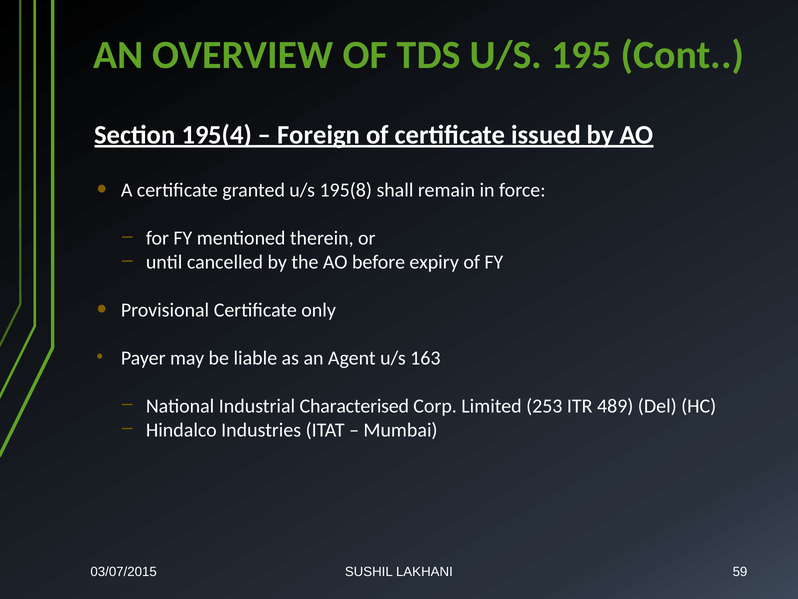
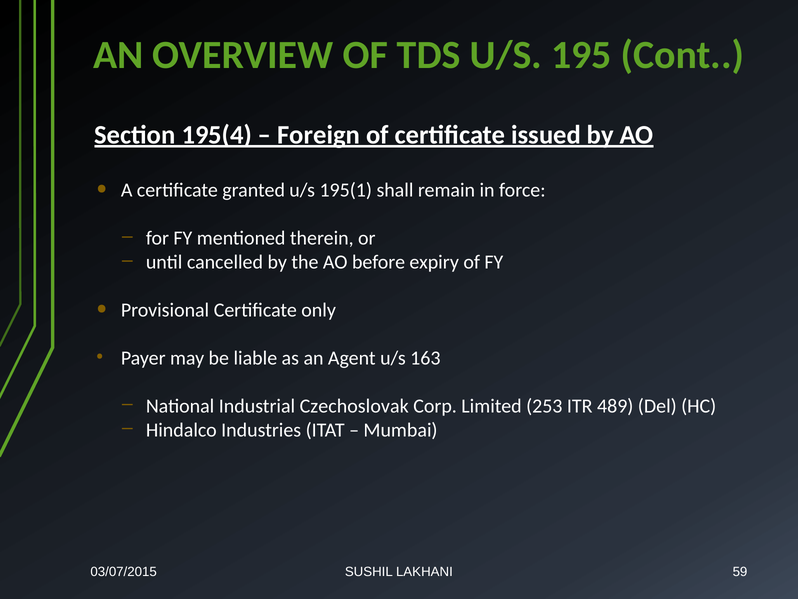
195(8: 195(8 -> 195(1 (346, 190)
Characterised: Characterised -> Czechoslovak (354, 406)
